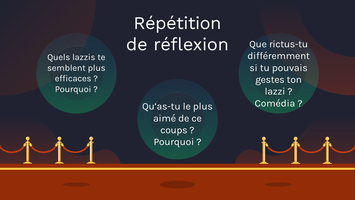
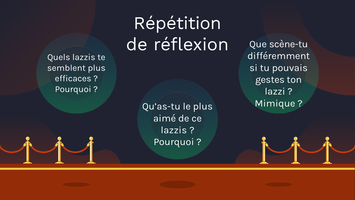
rictus-tu: rictus-tu -> scène-tu (289, 44)
Comédia: Comédia -> Mimique (275, 103)
coups: coups -> lazzis (174, 130)
